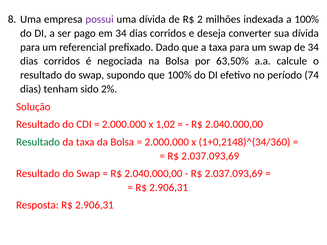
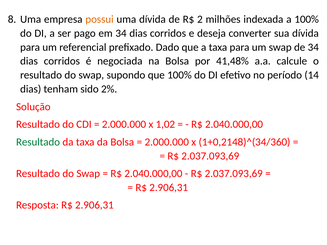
possui colour: purple -> orange (100, 19)
63,50%: 63,50% -> 41,48% (232, 61)
74: 74 -> 14 (312, 75)
